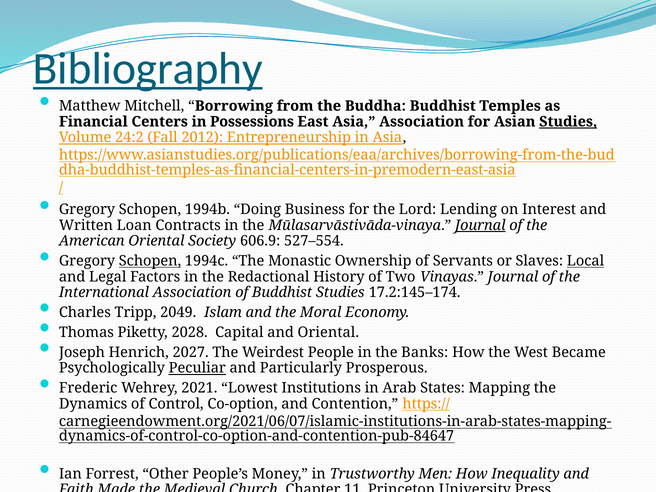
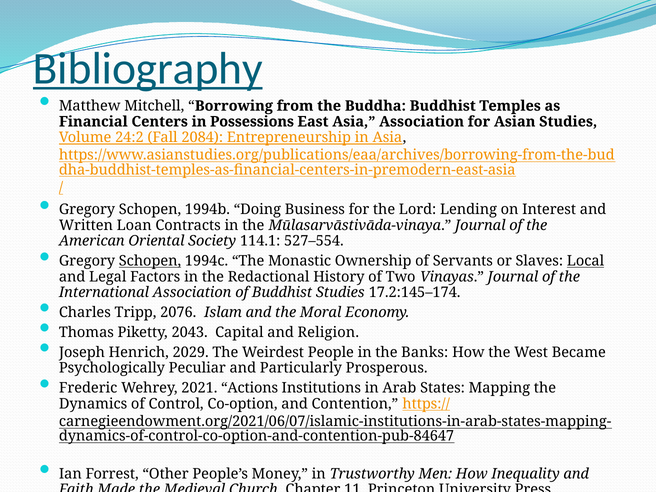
Studies underline: present -> none (568, 122)
2012: 2012 -> 2084 (202, 137)
Journal underline: present -> none (480, 225)
606.9: 606.9 -> 114.1 (260, 241)
2049: 2049 -> 2076 (178, 312)
2028: 2028 -> 2043 (190, 332)
and Oriental: Oriental -> Religion (328, 332)
2027: 2027 -> 2029 (191, 352)
Peculiar underline: present -> none (197, 368)
Lowest: Lowest -> Actions (250, 388)
